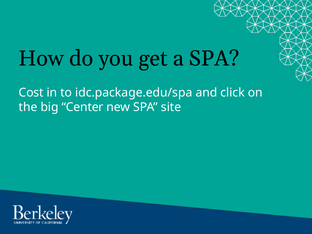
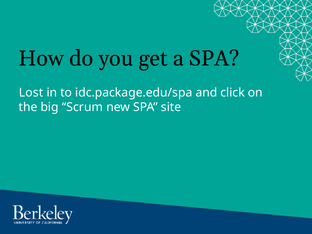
Cost: Cost -> Lost (31, 93)
Center: Center -> Scrum (82, 107)
